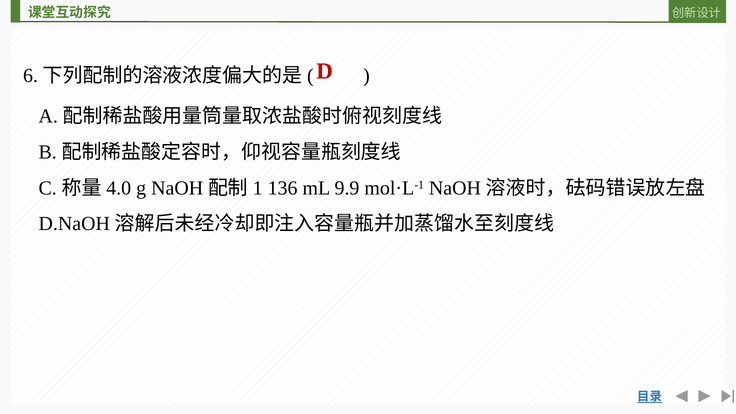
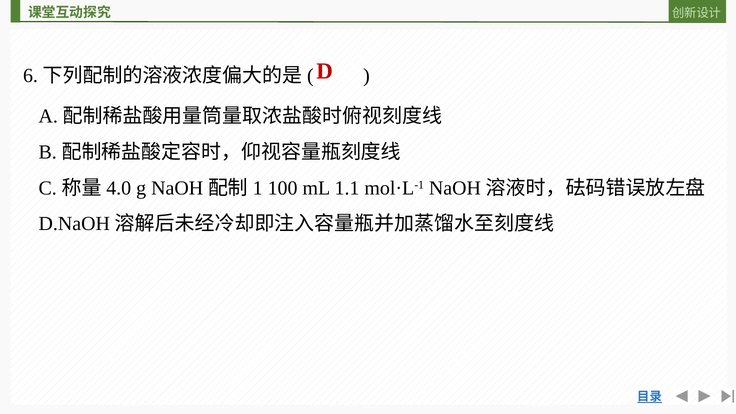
136: 136 -> 100 (283, 188)
9.9: 9.9 -> 1.1 (347, 188)
